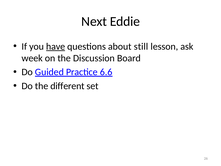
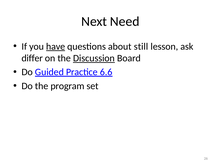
Eddie: Eddie -> Need (125, 21)
week: week -> differ (32, 58)
Discussion underline: none -> present (94, 58)
different: different -> program (67, 86)
